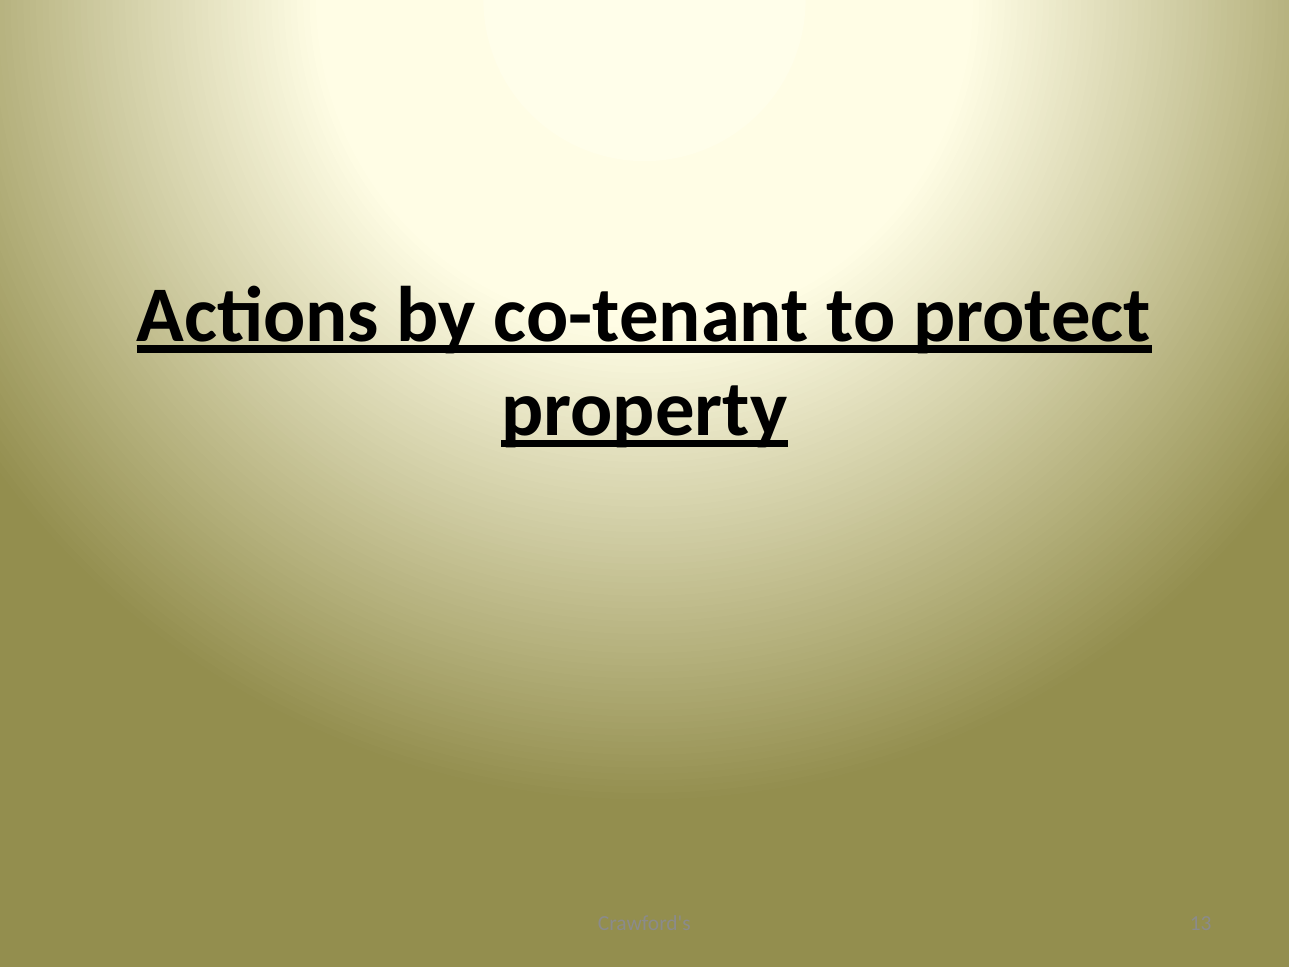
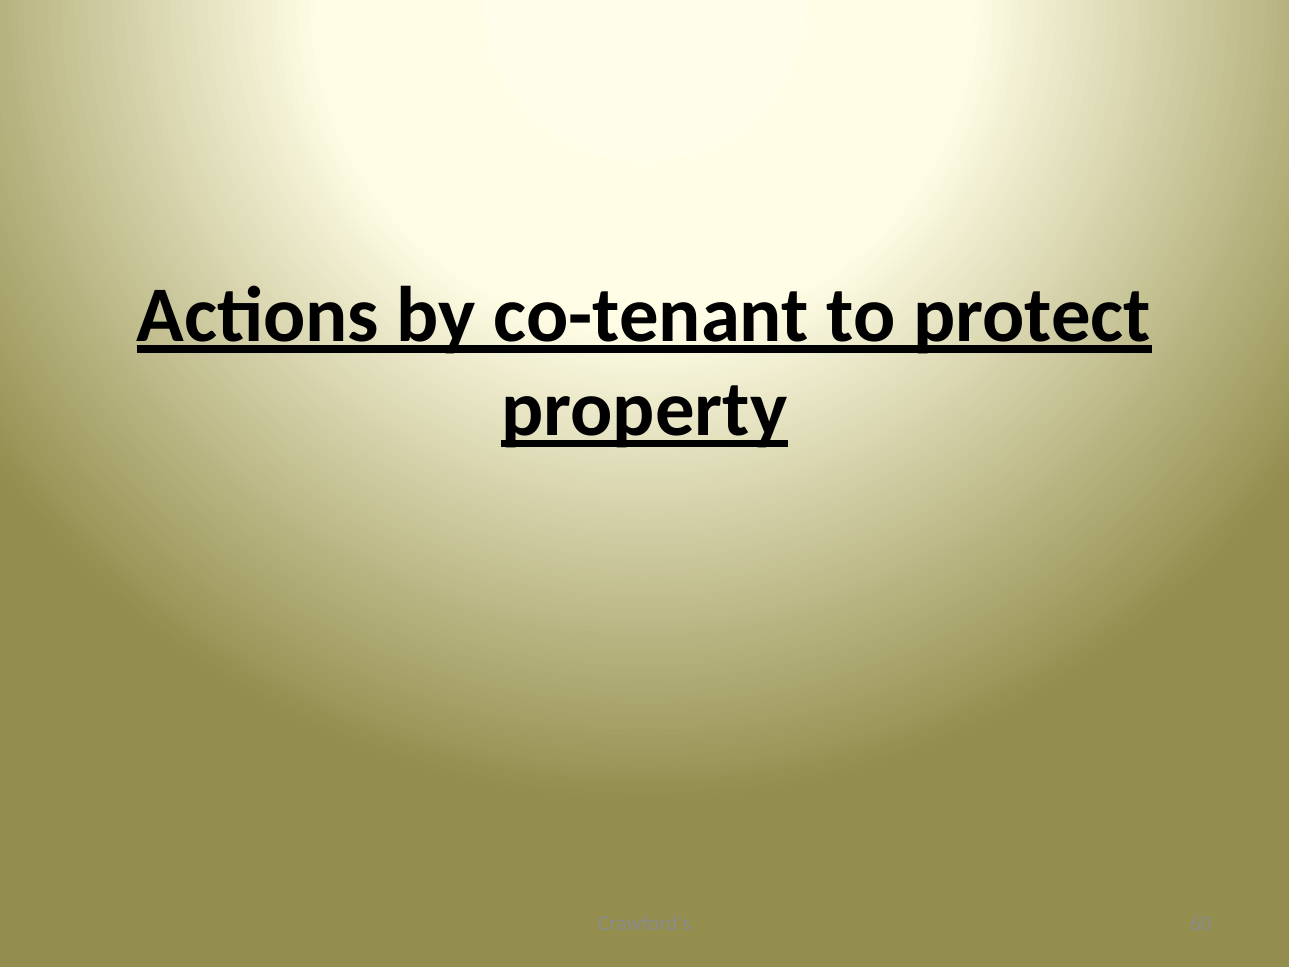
13: 13 -> 60 (1201, 923)
